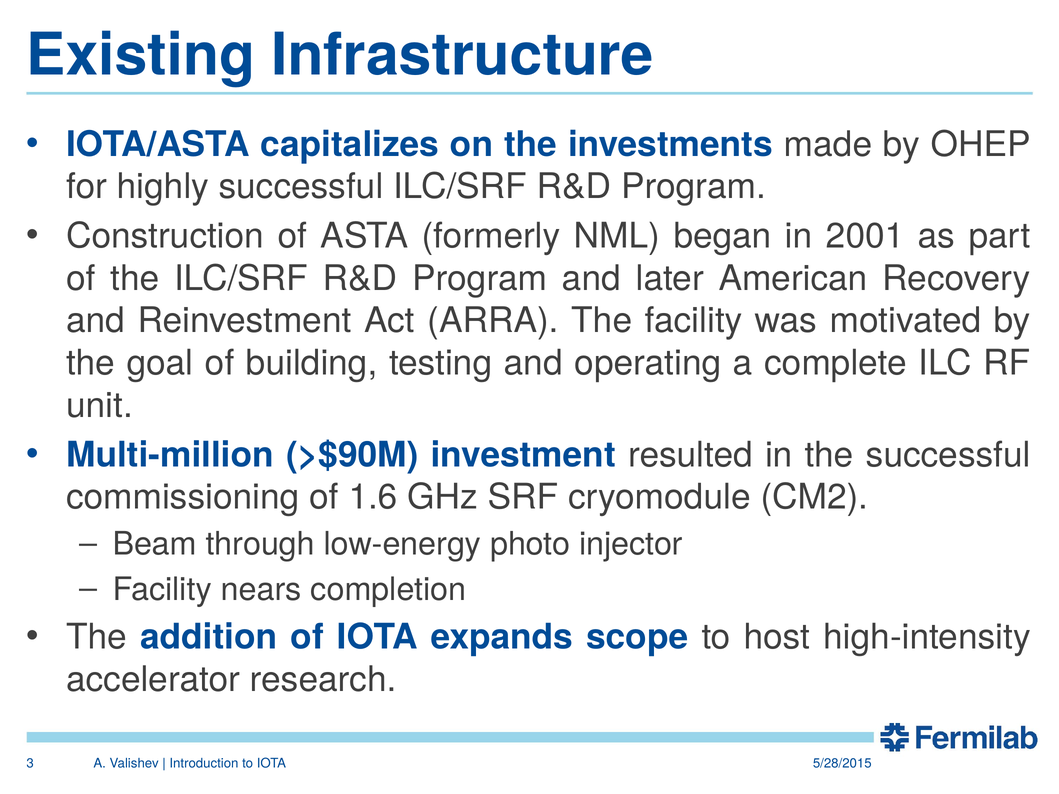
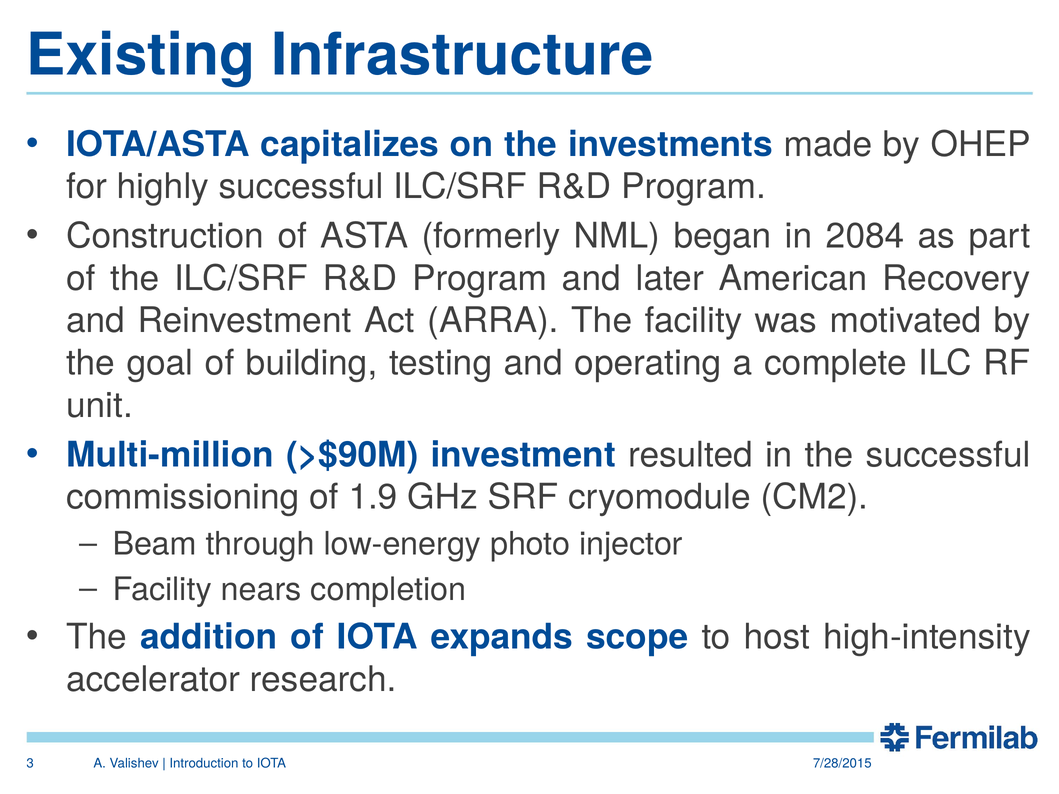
2001: 2001 -> 2084 (865, 236)
1.6: 1.6 -> 1.9 (373, 497)
5/28/2015: 5/28/2015 -> 7/28/2015 (842, 763)
